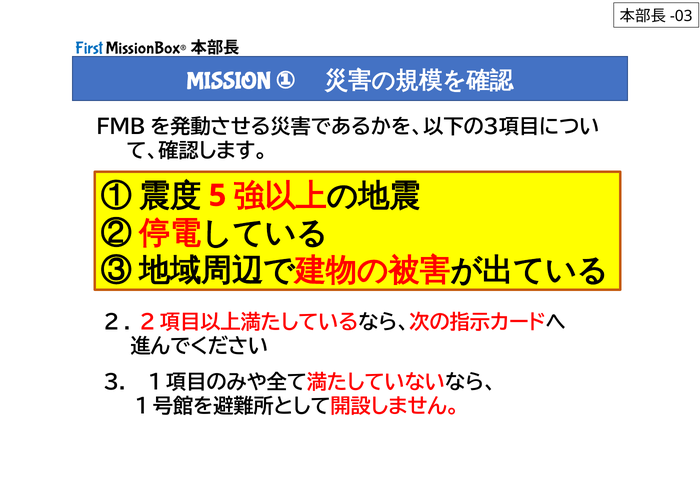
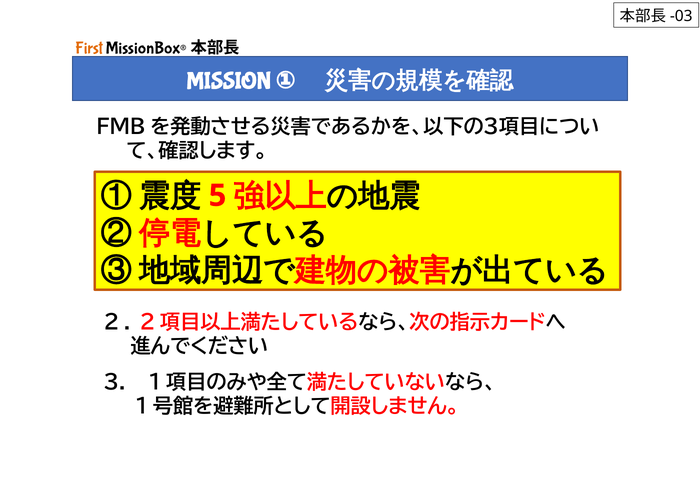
First colour: blue -> orange (89, 48)
